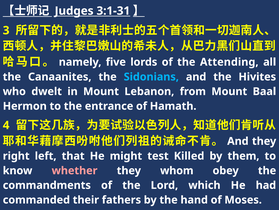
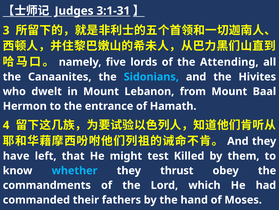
right: right -> have (16, 155)
whether colour: pink -> light blue (75, 170)
whom: whom -> thrust (177, 170)
